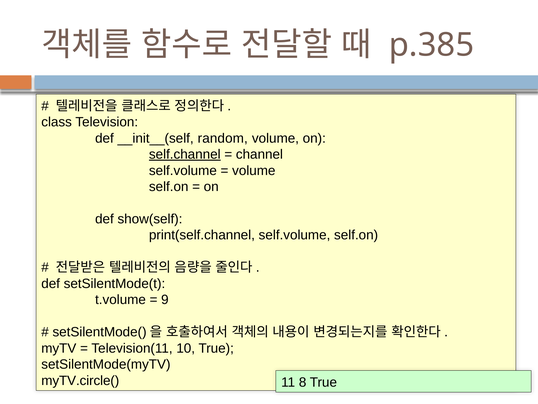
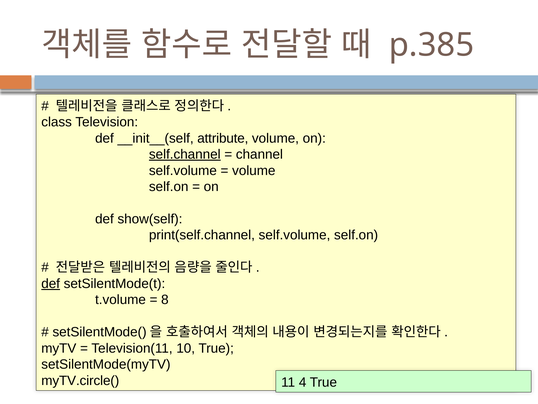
random: random -> attribute (223, 138)
def underline: none -> present (51, 283)
9: 9 -> 8 (165, 299)
8: 8 -> 4 (303, 382)
